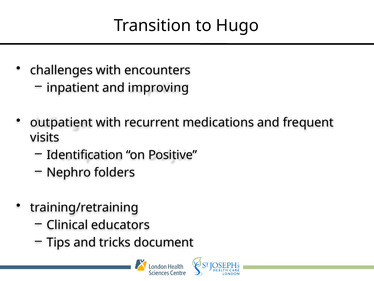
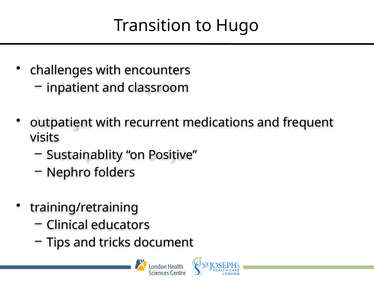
improving: improving -> classroom (159, 87)
Identification: Identification -> Sustainablity (85, 155)
